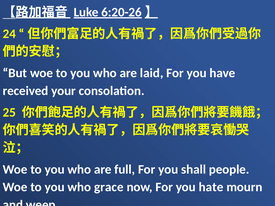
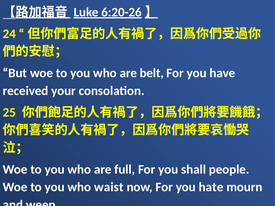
laid: laid -> belt (152, 73)
grace: grace -> waist (109, 187)
